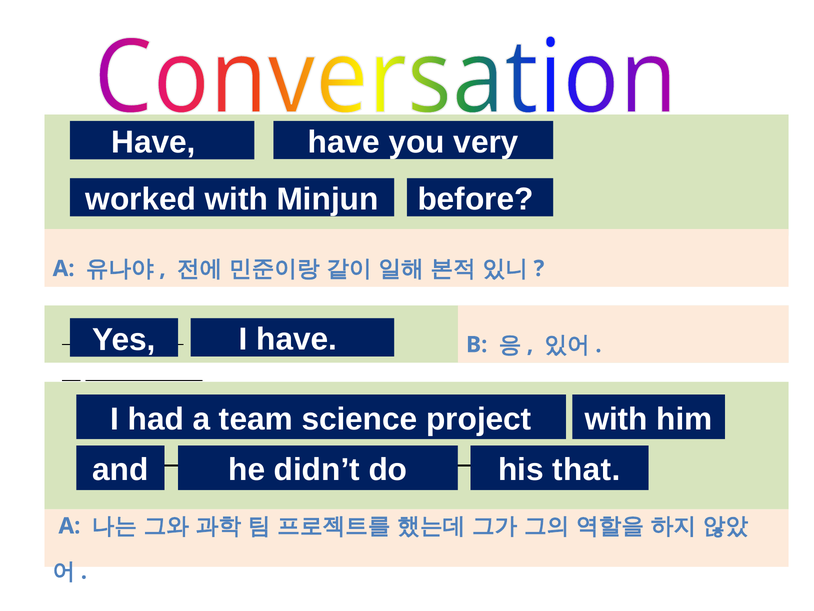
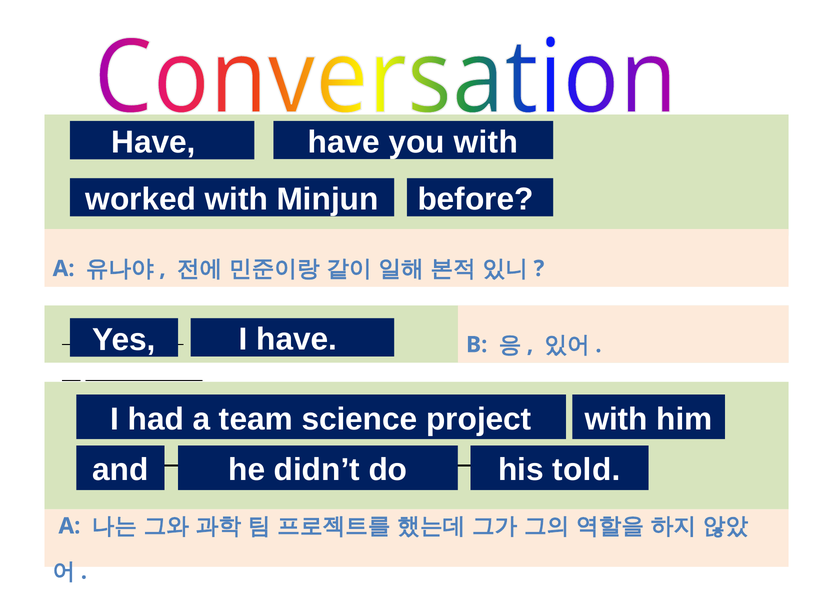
you very: very -> with (486, 142)
that: that -> told (586, 470)
